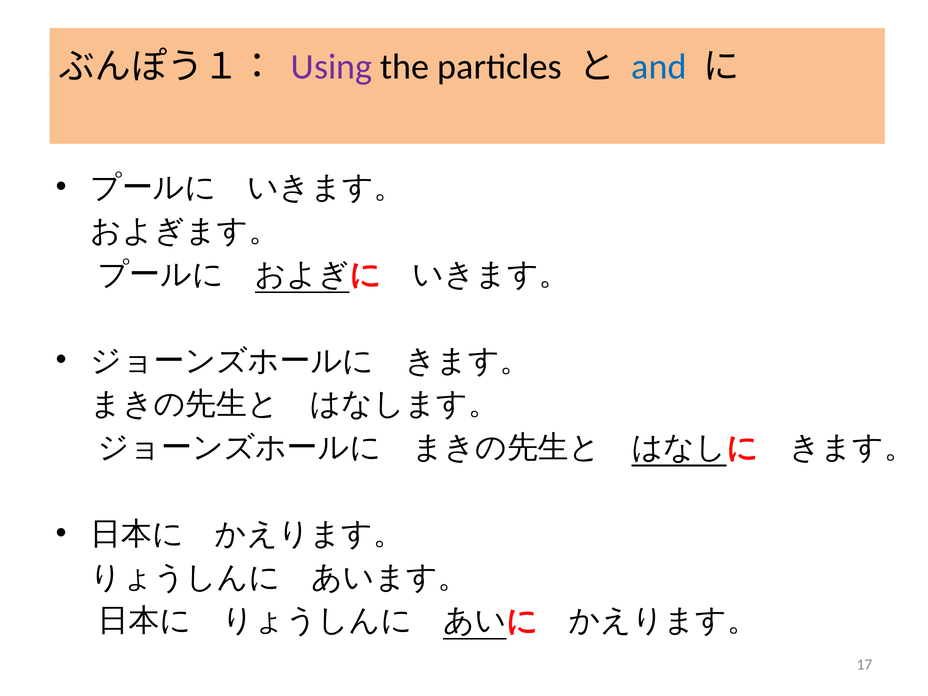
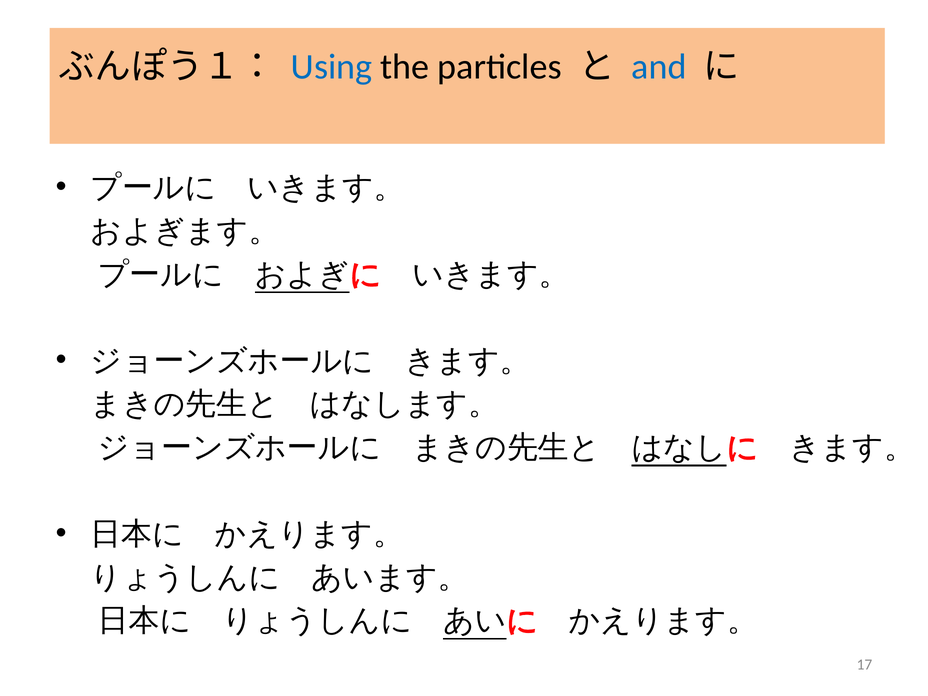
Using colour: purple -> blue (332, 67)
